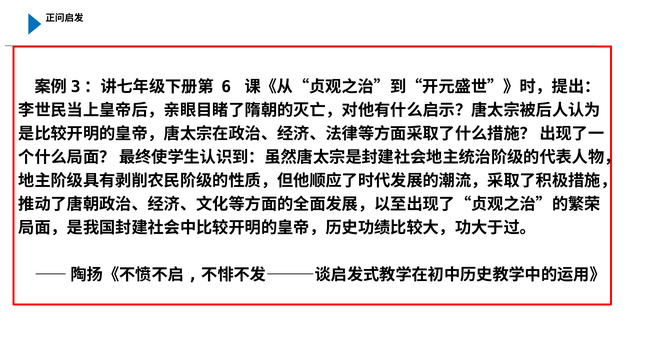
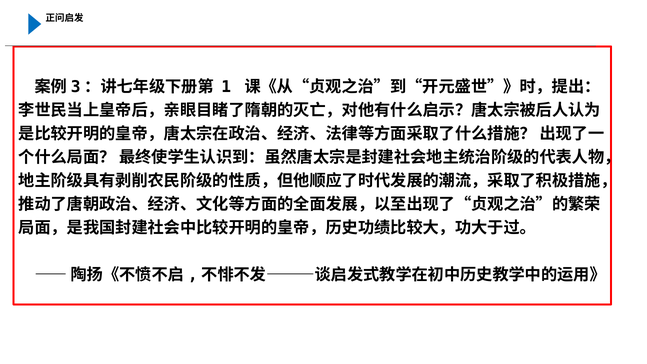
6: 6 -> 1 (226, 87)
